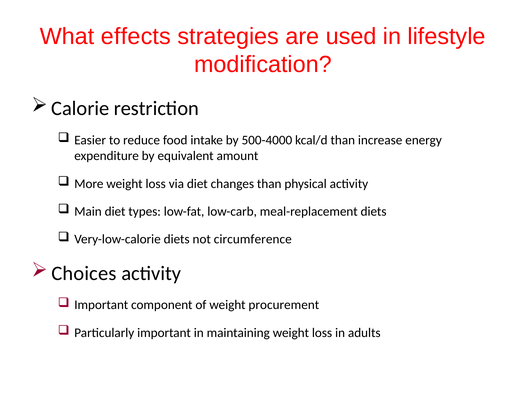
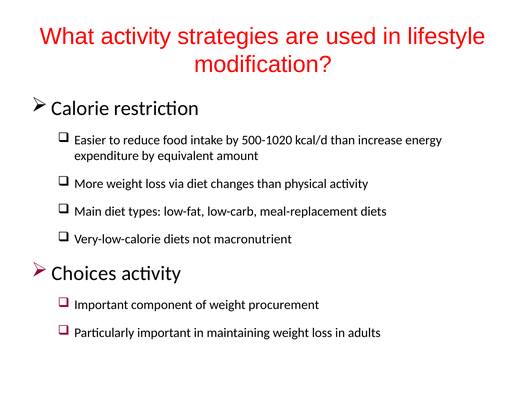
What effects: effects -> activity (136, 36)
500-4000: 500-4000 -> 500-1020 (267, 140)
circumference: circumference -> macronutrient (253, 239)
